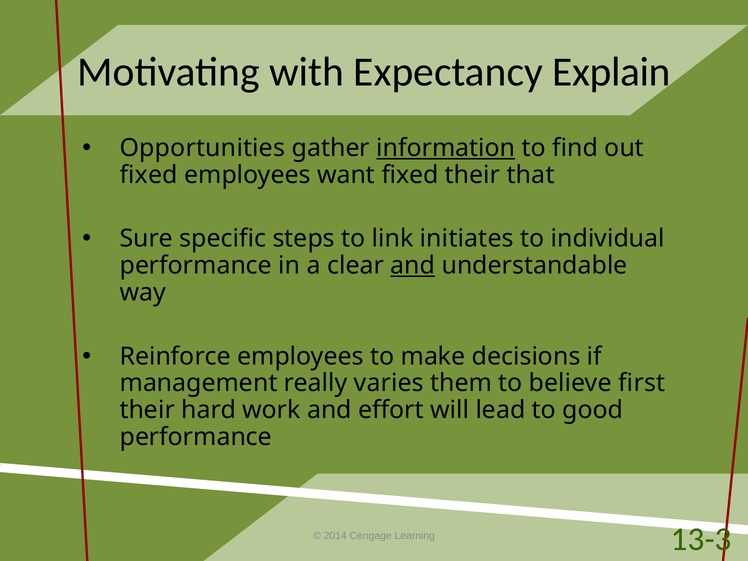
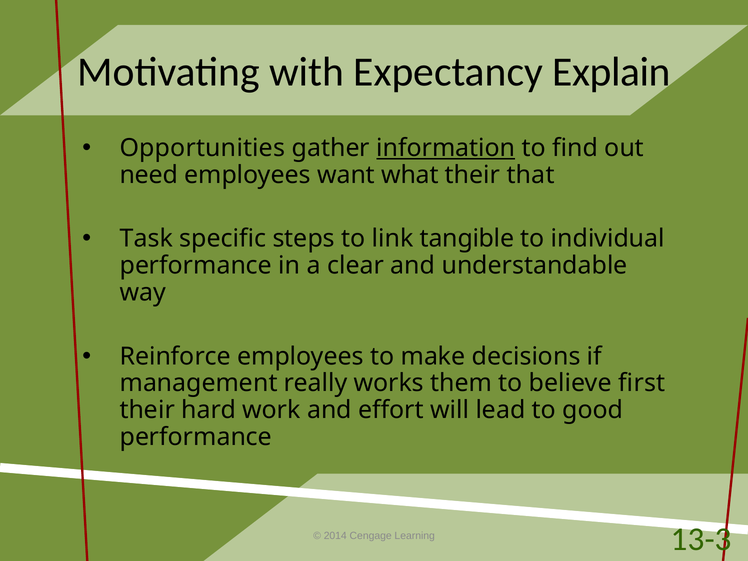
fixed: fixed -> need (149, 175)
want fixed: fixed -> what (410, 175)
Sure: Sure -> Task (146, 239)
initiates: initiates -> tangible (467, 239)
and underline: present -> none (413, 266)
varies: varies -> works (389, 383)
